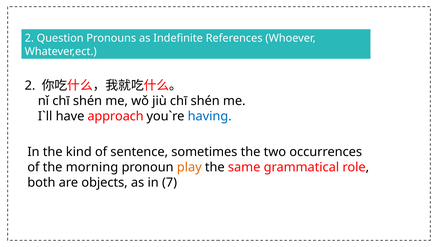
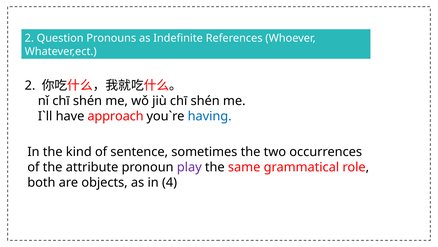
morning: morning -> attribute (92, 167)
play colour: orange -> purple (189, 167)
7: 7 -> 4 (170, 182)
